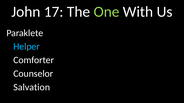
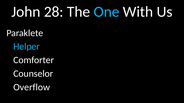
17: 17 -> 28 (54, 12)
One colour: light green -> light blue (106, 12)
Salvation: Salvation -> Overflow (32, 88)
